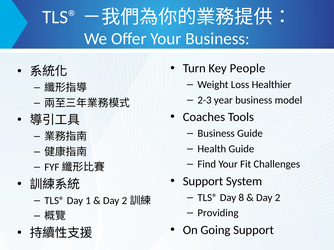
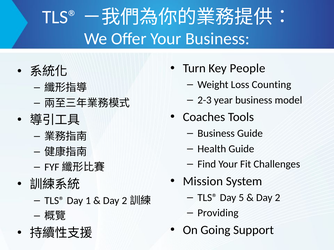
Healthier: Healthier -> Counting (271, 85)
Support: Support -> Mission (203, 182)
8: 8 -> 5 (241, 198)
